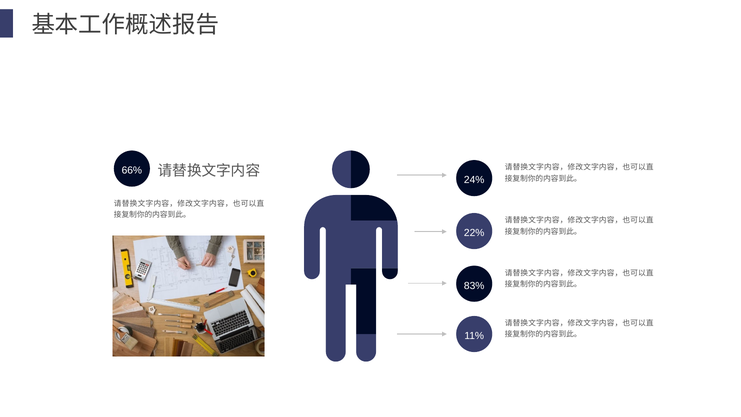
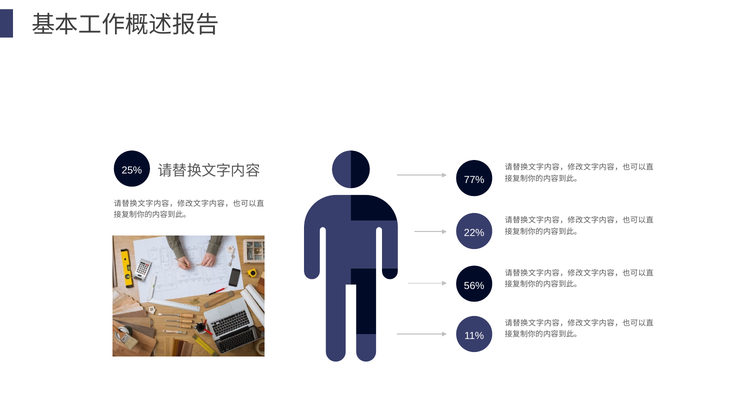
66%: 66% -> 25% (132, 170)
24%: 24% -> 77% (474, 180)
83%: 83% -> 56% (474, 286)
